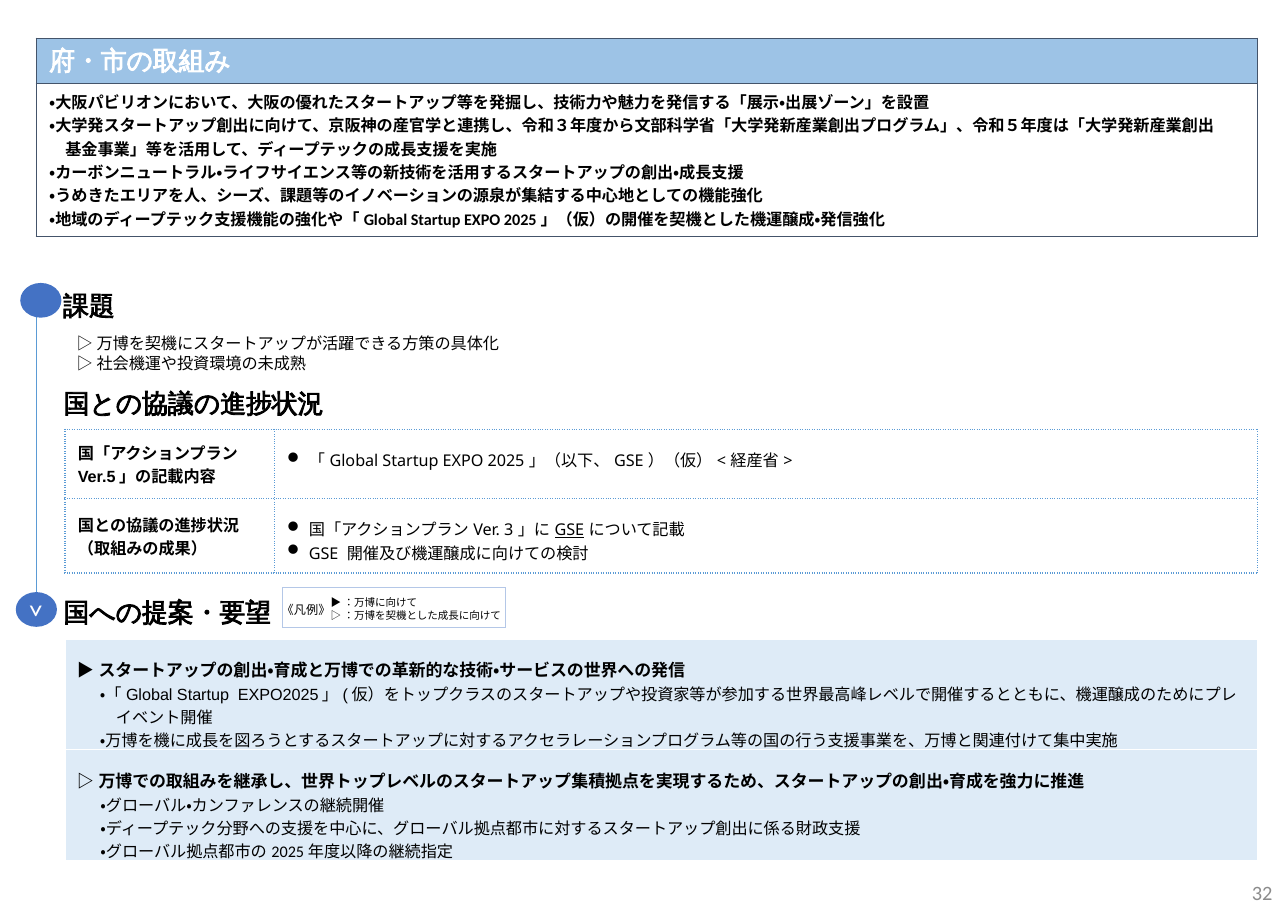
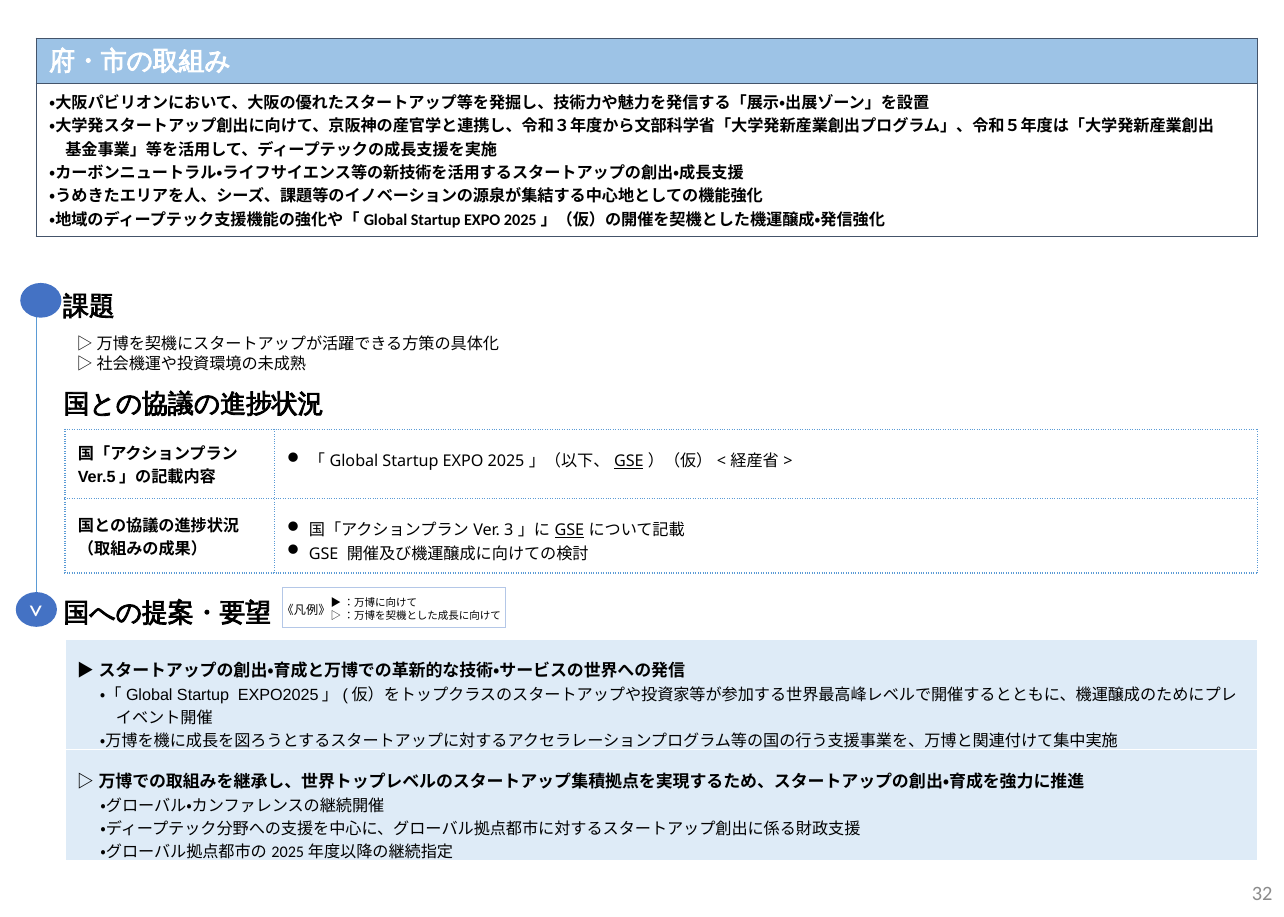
GSE underline: none -> present (629, 461)
